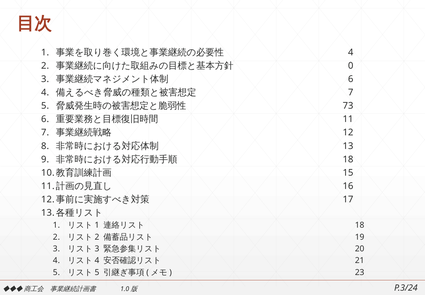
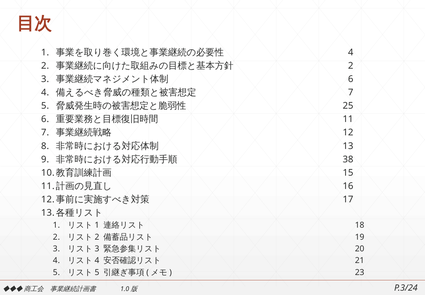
0: 0 -> 2 (351, 65)
73: 73 -> 25 (348, 106)
18: 18 -> 38 (348, 159)
